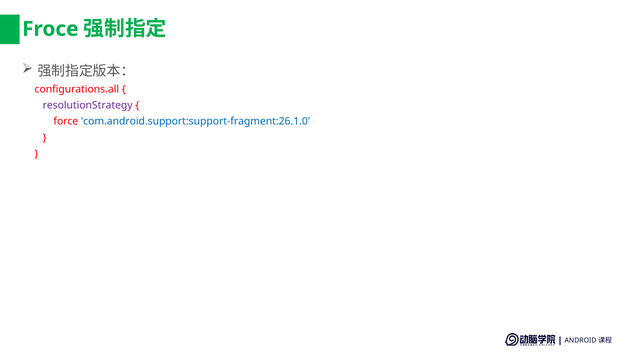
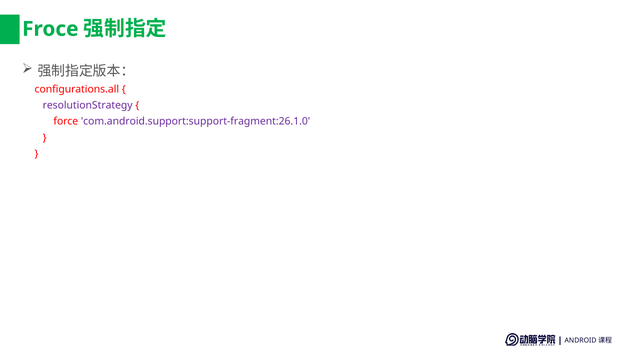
com.android.support:support-fragment:26.1.0 colour: blue -> purple (196, 122)
